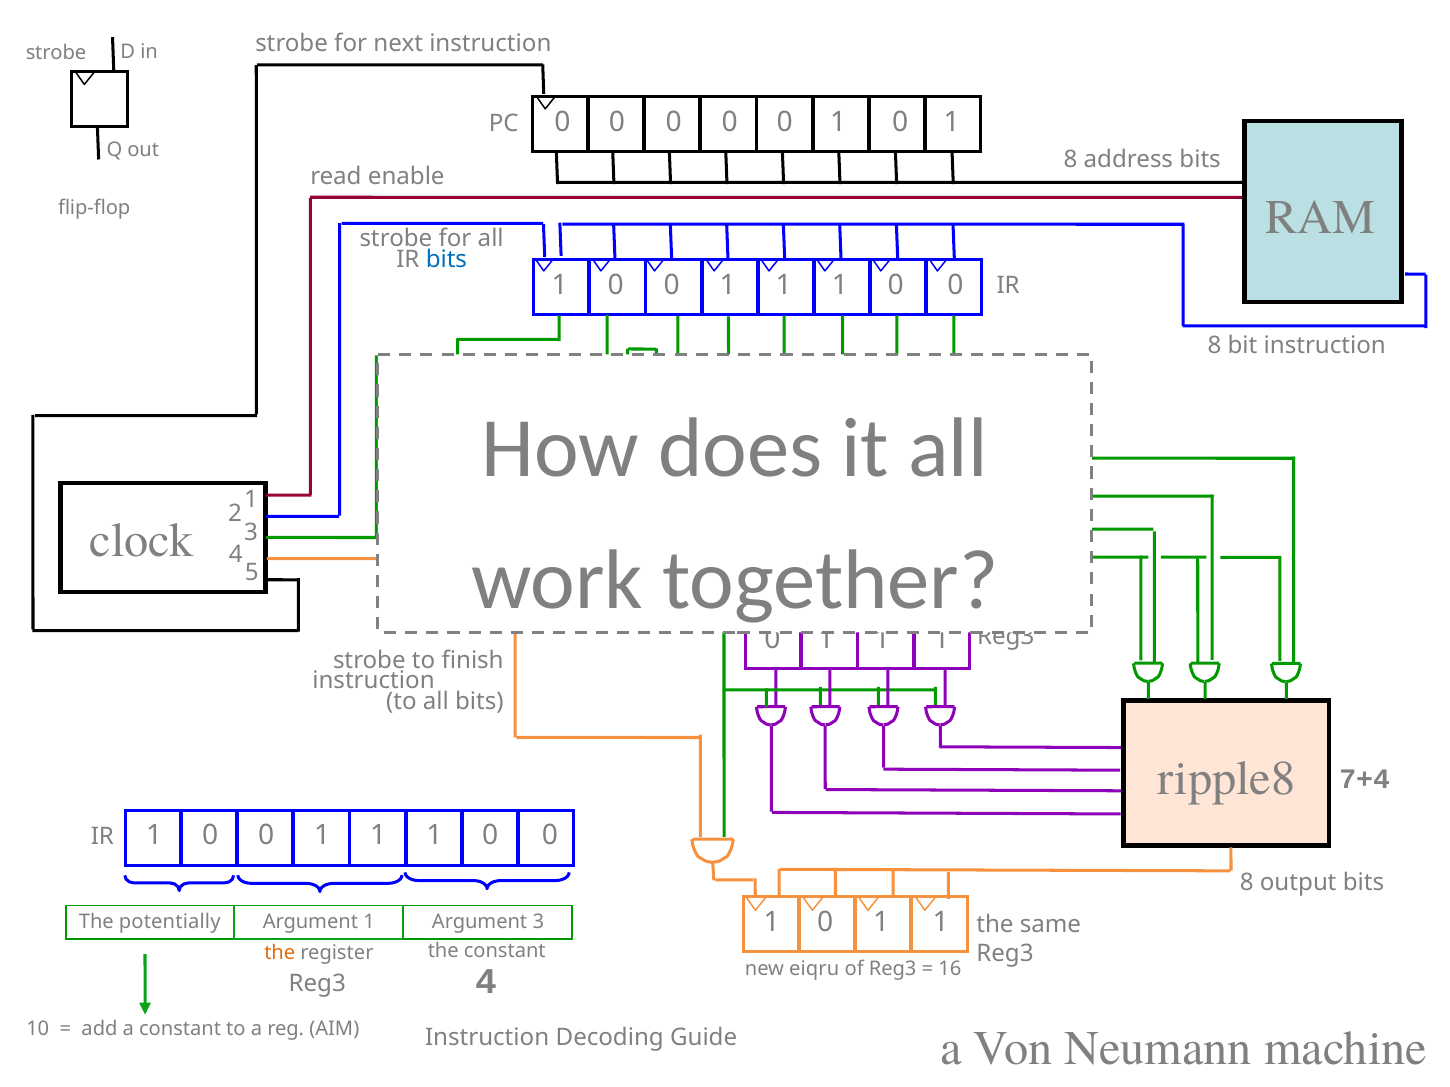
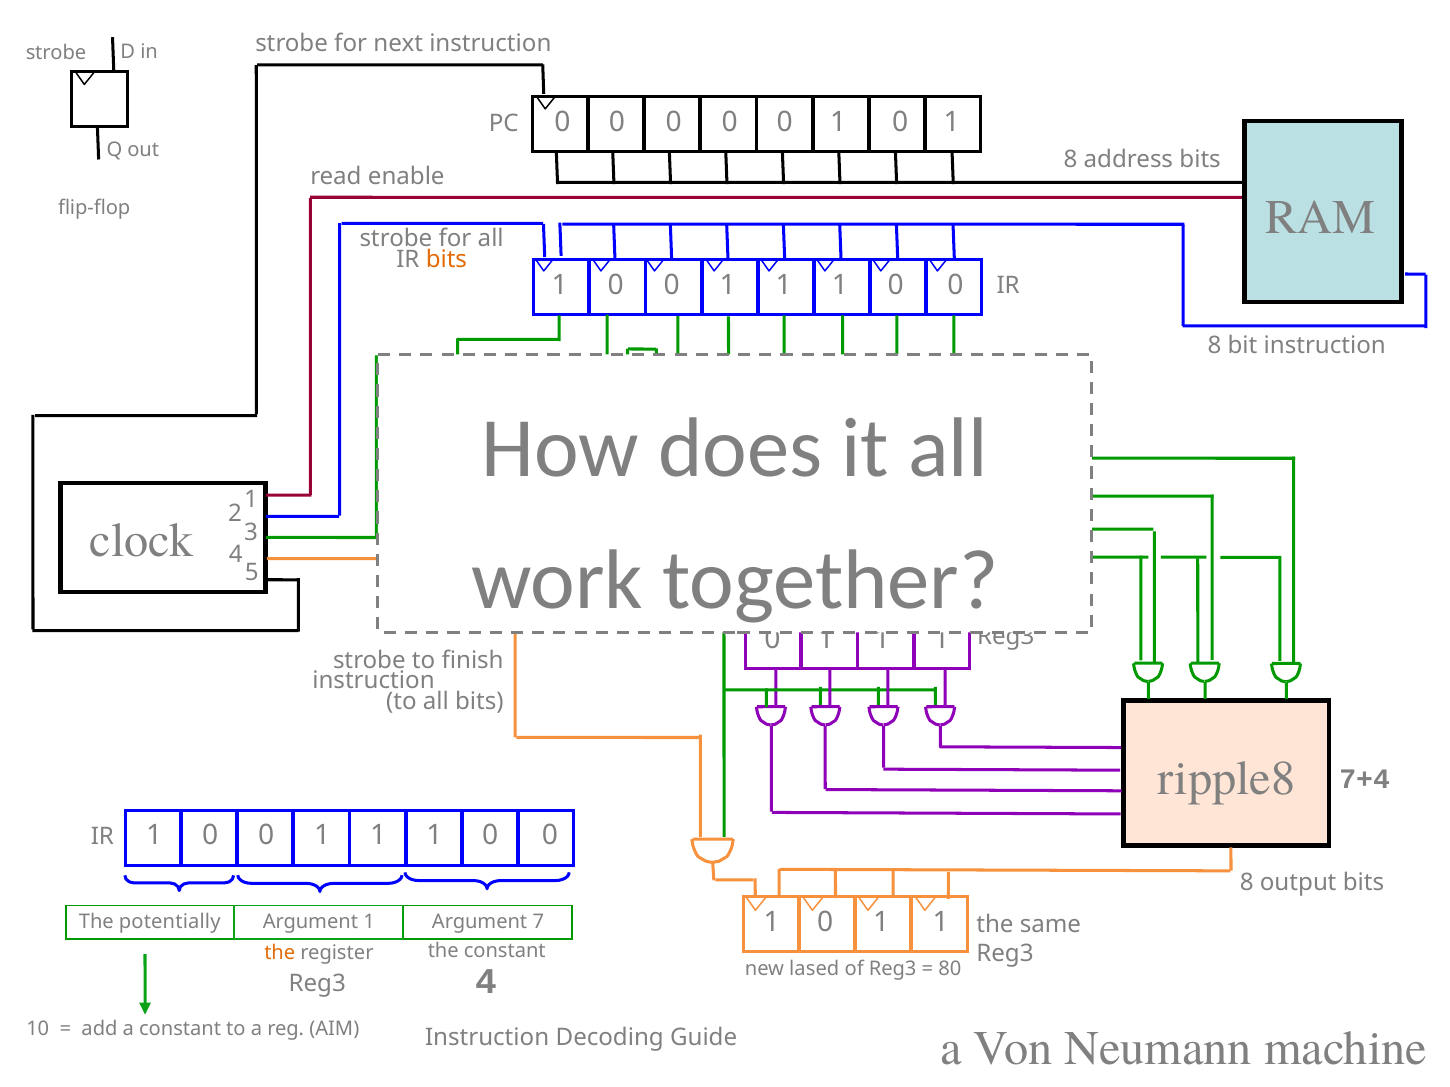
bits colour: blue -> orange (446, 259)
Argument 3: 3 -> 7 (538, 922)
eiqru: eiqru -> lased (814, 969)
16: 16 -> 80 (950, 969)
